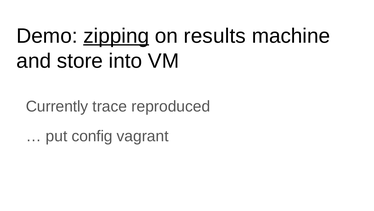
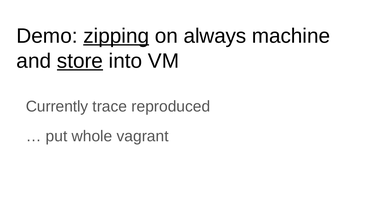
results: results -> always (215, 36)
store underline: none -> present (80, 61)
config: config -> whole (92, 136)
